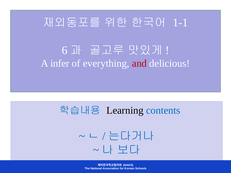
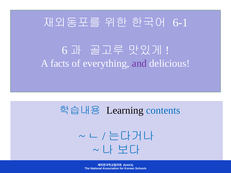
1-1: 1-1 -> 6-1 (180, 23)
infer: infer -> facts (60, 63)
and colour: red -> purple (139, 63)
